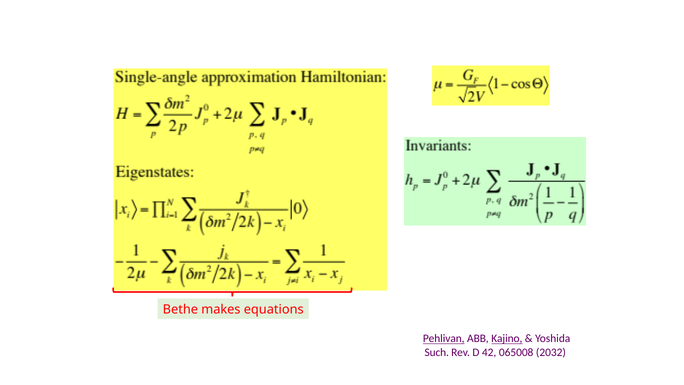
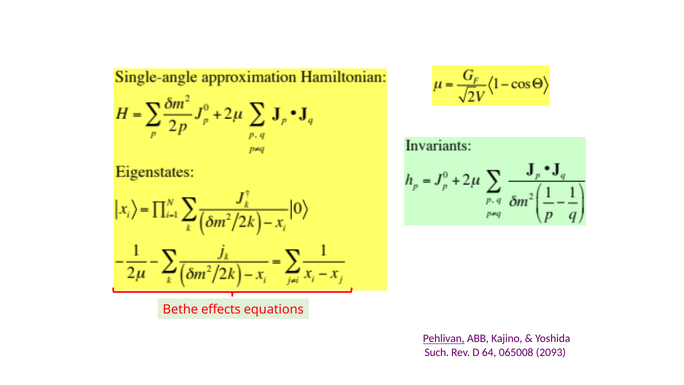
makes: makes -> effects (221, 309)
Kajino underline: present -> none (507, 338)
42: 42 -> 64 (489, 352)
2032: 2032 -> 2093 (551, 352)
